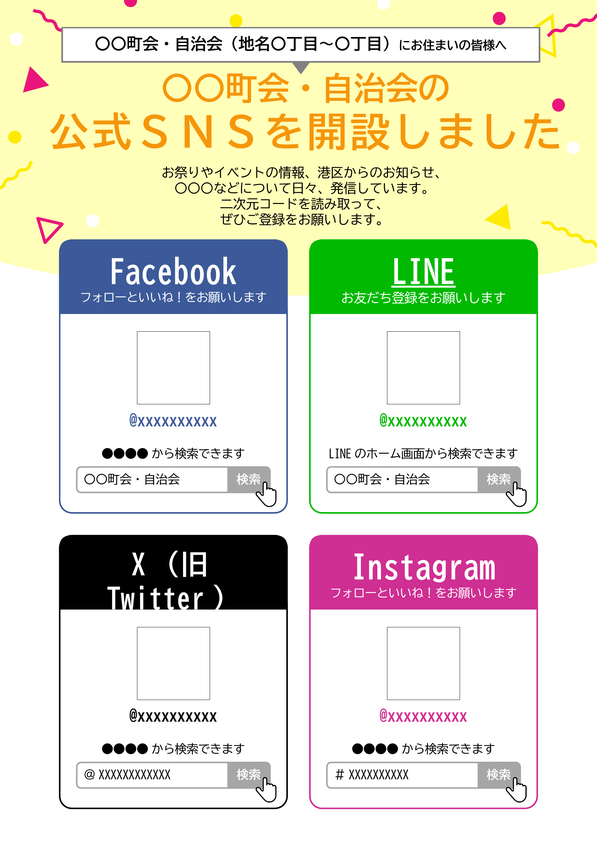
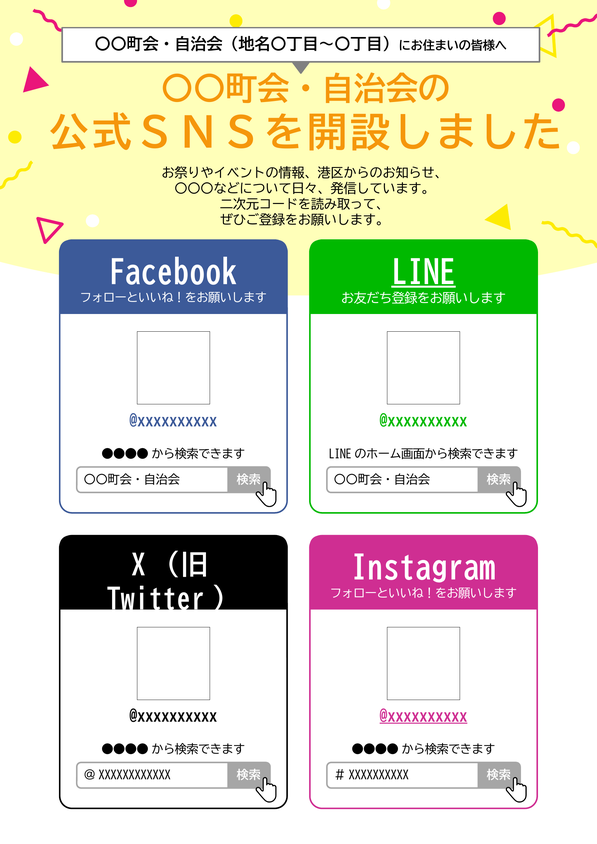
@xxxxxxxxxx underline: none -> present (423, 716)
